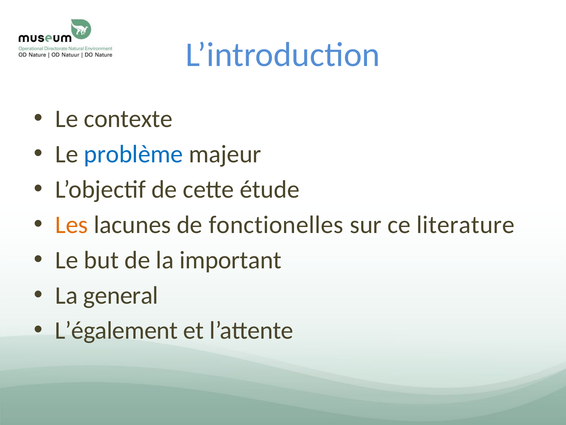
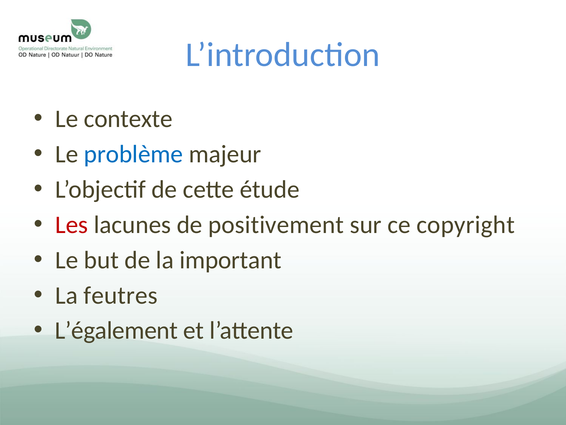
Les colour: orange -> red (72, 225)
fonctionelles: fonctionelles -> positivement (276, 225)
literature: literature -> copyright (466, 225)
general: general -> feutres (121, 295)
